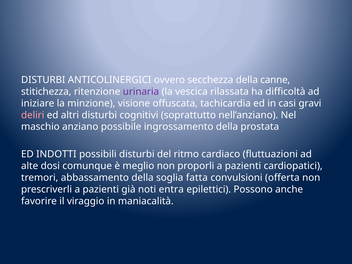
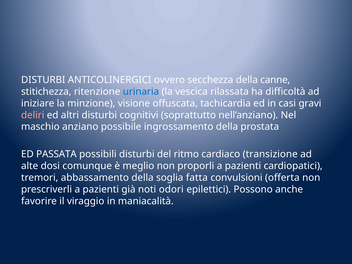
urinaria colour: purple -> blue (141, 92)
INDOTTI: INDOTTI -> PASSATA (56, 154)
fluttuazioni: fluttuazioni -> transizione (270, 154)
entra: entra -> odori (171, 189)
